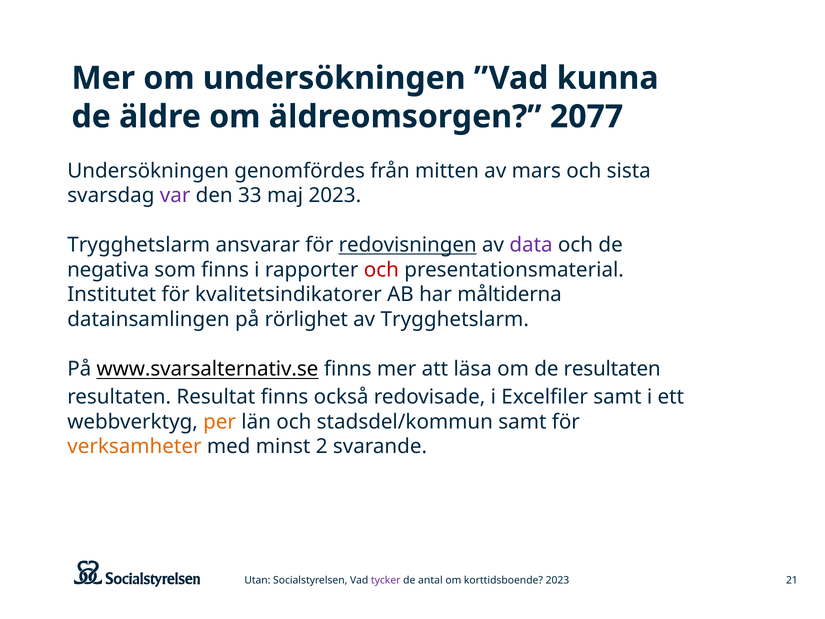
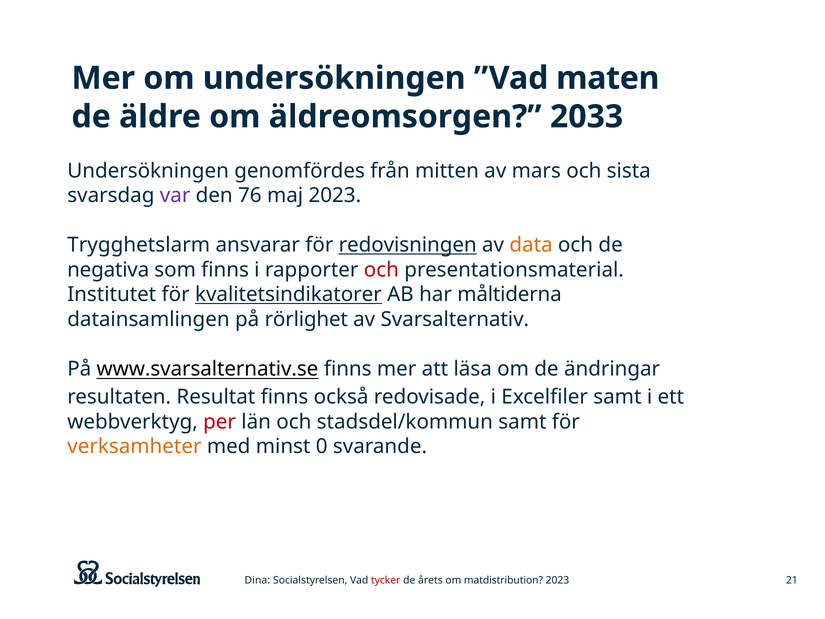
kunna: kunna -> maten (608, 78)
2077: 2077 -> 2033 (587, 117)
33: 33 -> 76 (250, 196)
data colour: purple -> orange (531, 245)
kvalitetsindikatorer underline: none -> present (288, 295)
av Trygghetslarm: Trygghetslarm -> Svarsalternativ (455, 319)
de resultaten: resultaten -> ändringar (612, 369)
per colour: orange -> red (220, 422)
2: 2 -> 0 (322, 446)
Utan: Utan -> Dina (257, 580)
tycker colour: purple -> red (386, 580)
antal: antal -> årets (430, 580)
korttidsboende: korttidsboende -> matdistribution (503, 580)
